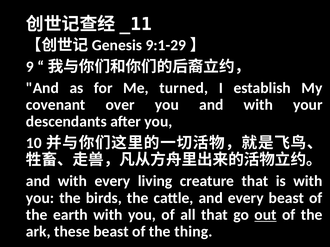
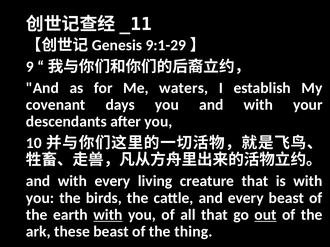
turned: turned -> waters (184, 88)
over: over -> days (120, 105)
with underline: none -> present (108, 215)
